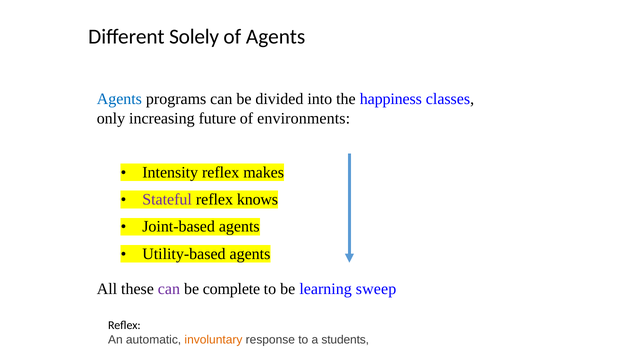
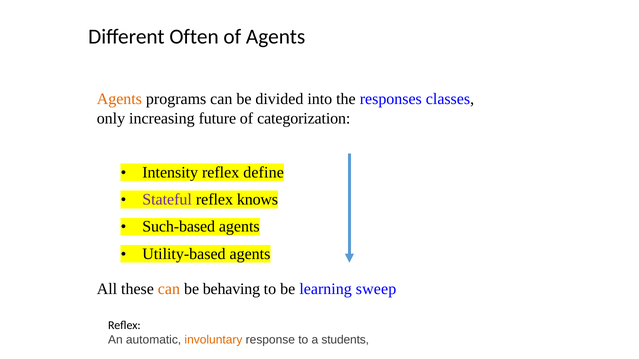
Solely: Solely -> Often (194, 37)
Agents colour: blue -> orange (119, 99)
happiness: happiness -> responses (391, 99)
environments: environments -> categorization (304, 118)
makes: makes -> define (264, 173)
Joint-based: Joint-based -> Such-based (179, 227)
can colour: purple -> orange (169, 289)
complete: complete -> behaving (231, 289)
